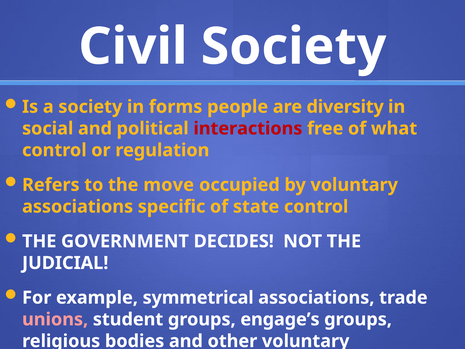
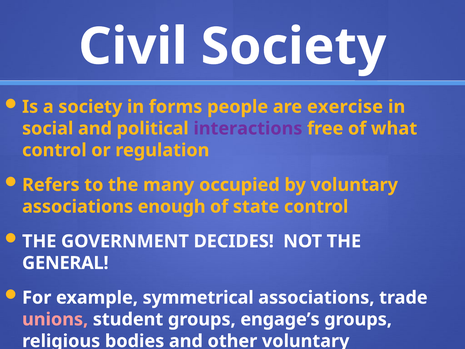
diversity: diversity -> exercise (345, 107)
interactions colour: red -> purple (248, 128)
move: move -> many (169, 185)
specific: specific -> enough (172, 206)
JUDICIAL: JUDICIAL -> GENERAL (65, 263)
